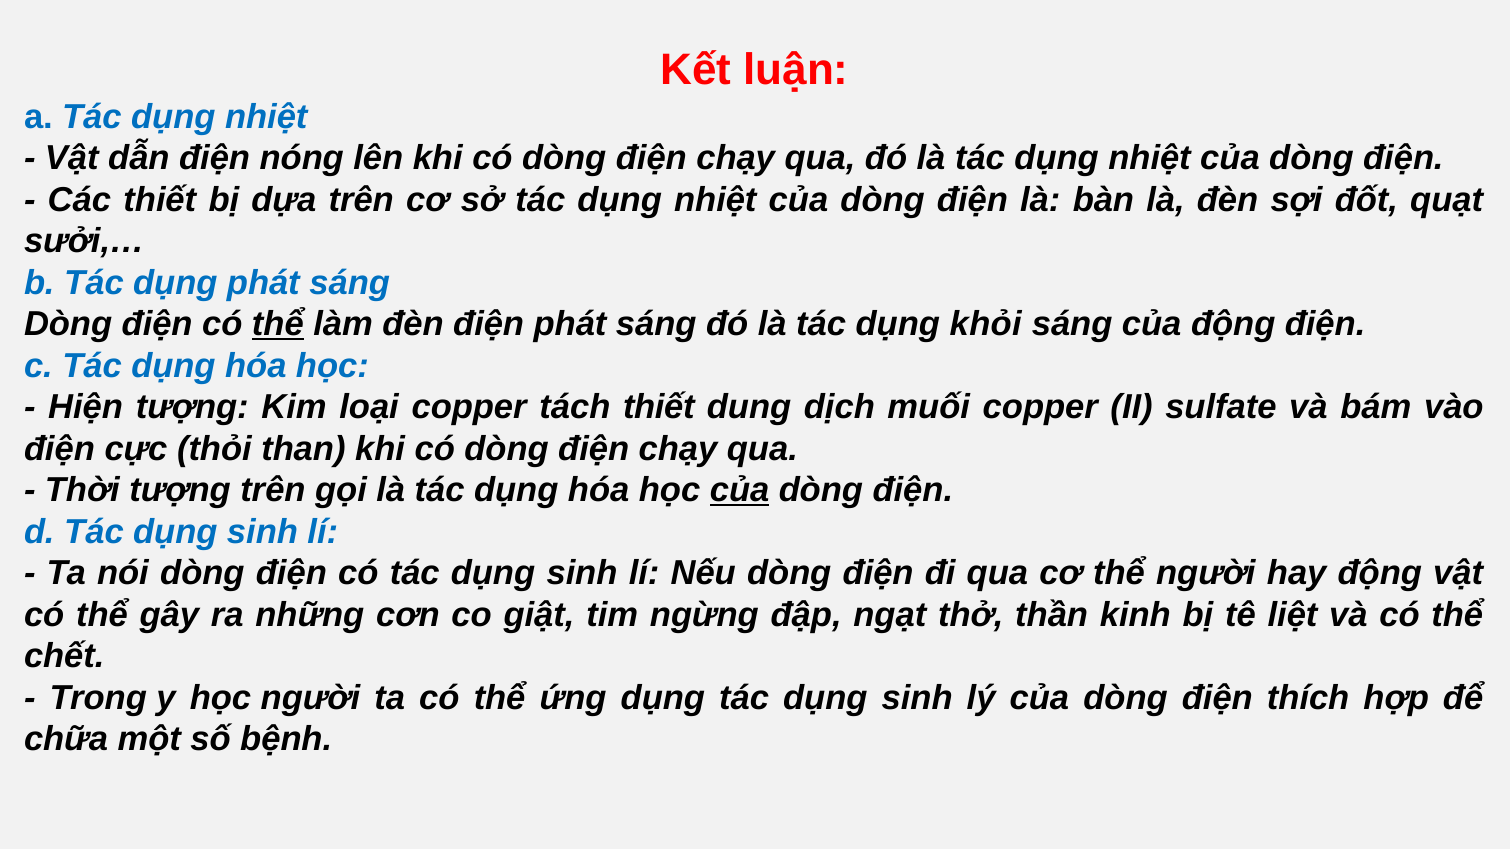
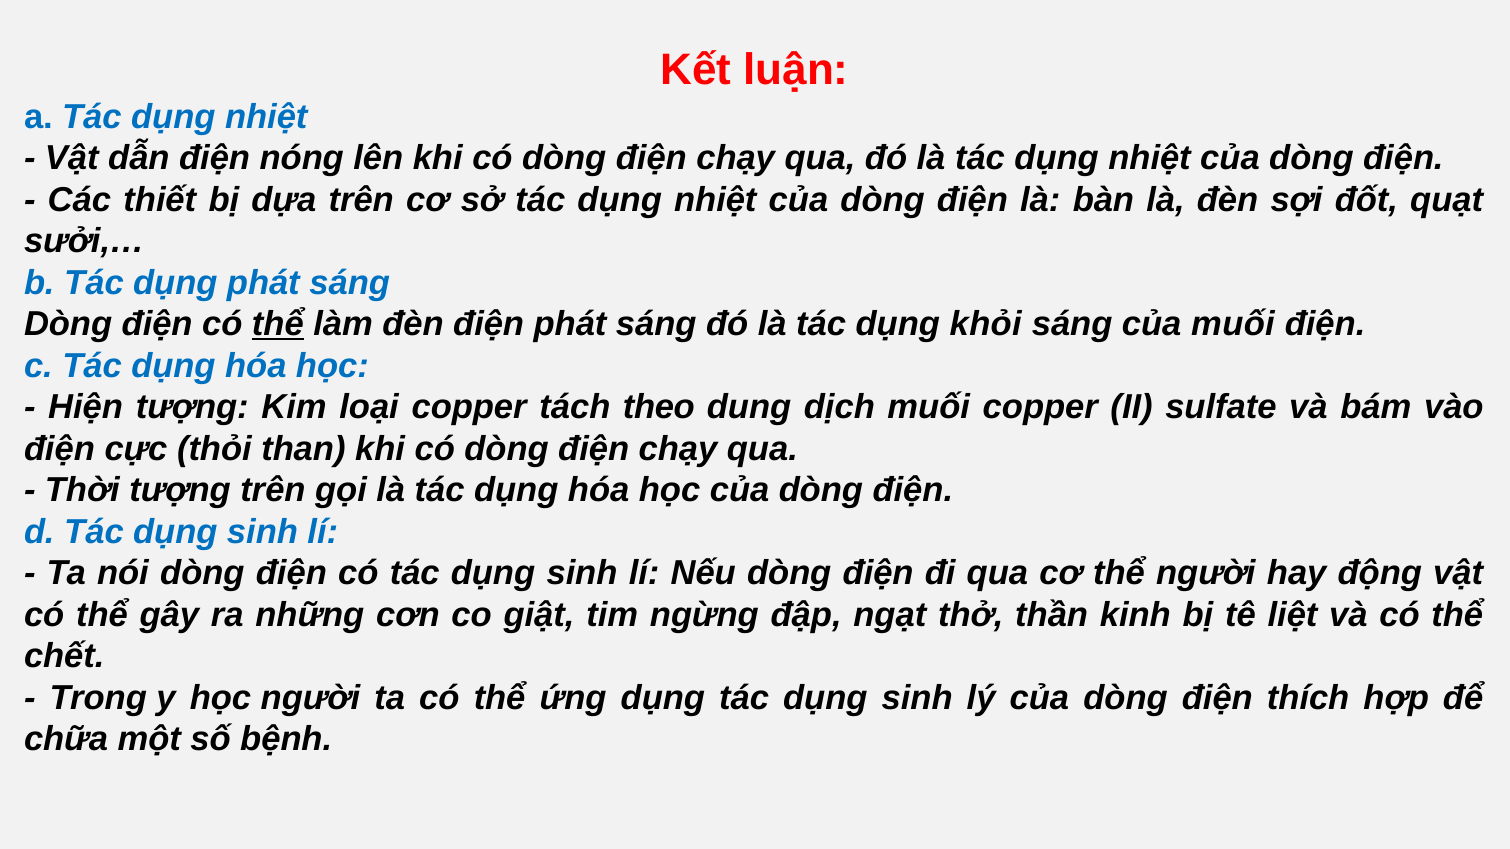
của động: động -> muối (1233, 324)
tách thiết: thiết -> theo (659, 407)
của underline: present -> none (740, 490)
